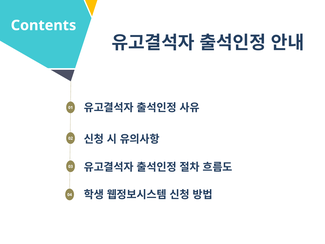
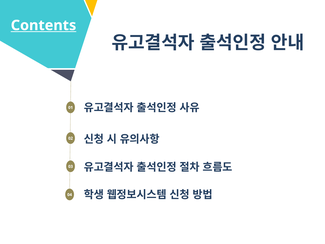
Contents underline: none -> present (43, 25)
